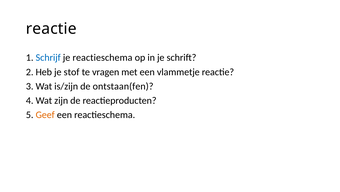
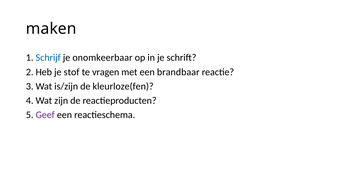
reactie: reactie -> maken (51, 29)
je reactieschema: reactieschema -> onomkeerbaar (102, 57)
vlammetje: vlammetje -> brandbaar (178, 72)
ontstaan(fen: ontstaan(fen -> kleurloze(fen (123, 86)
Geef colour: orange -> purple (45, 115)
